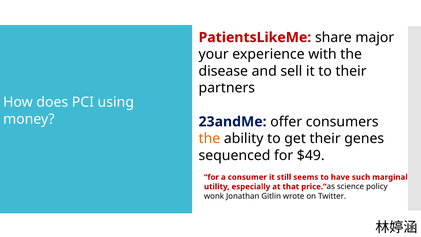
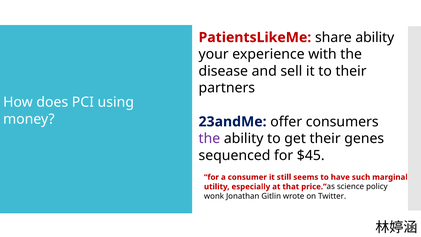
share major: major -> ability (375, 37)
the colour: orange -> purple (209, 138)
$49: $49 -> $45 (311, 155)
